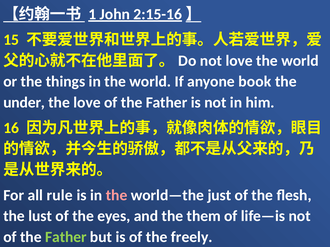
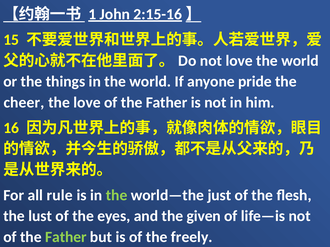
book: book -> pride (255, 82)
under: under -> cheer (24, 103)
the colour: pink -> light green (117, 196)
them: them -> given (204, 216)
